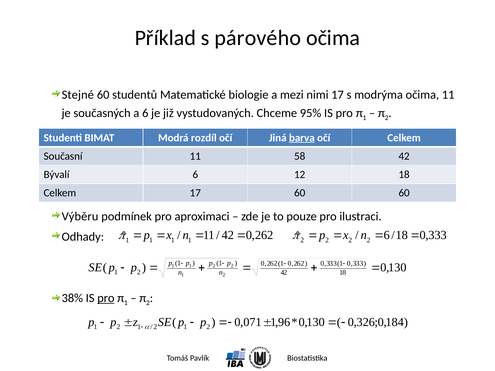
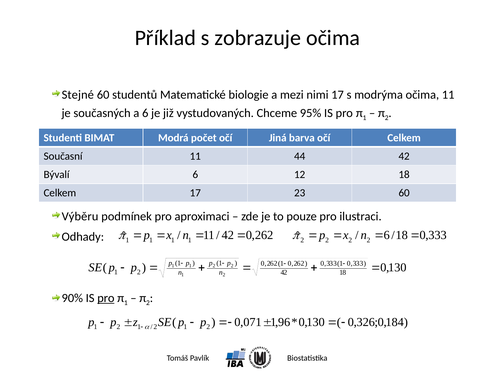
párového: párového -> zobrazuje (258, 38)
rozdíl: rozdíl -> počet (204, 138)
barva underline: present -> none (302, 138)
58: 58 -> 44 (300, 156)
17 60: 60 -> 23 (300, 193)
38%: 38% -> 90% (72, 298)
